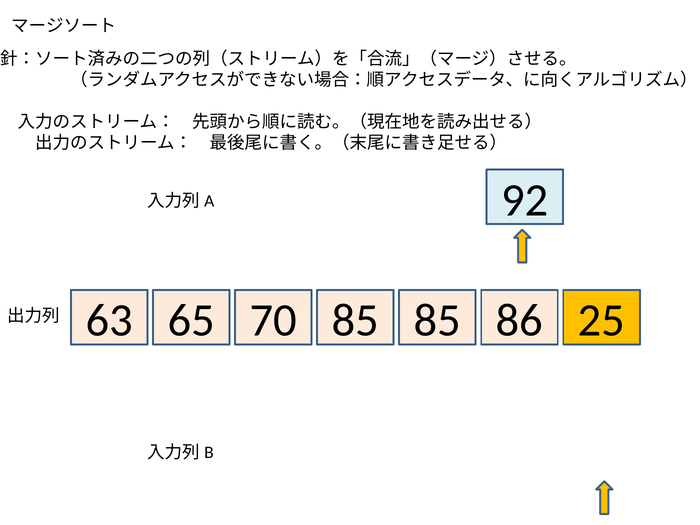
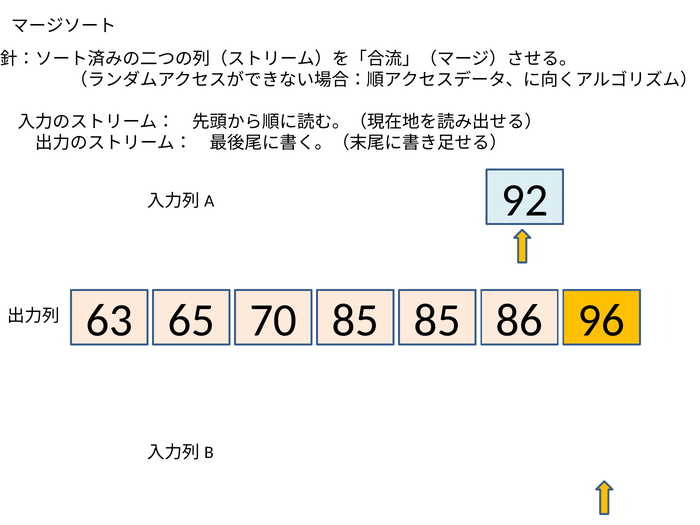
25: 25 -> 96 (601, 320)
